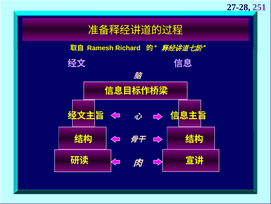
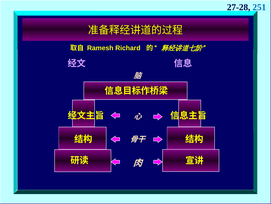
251 colour: purple -> blue (259, 7)
